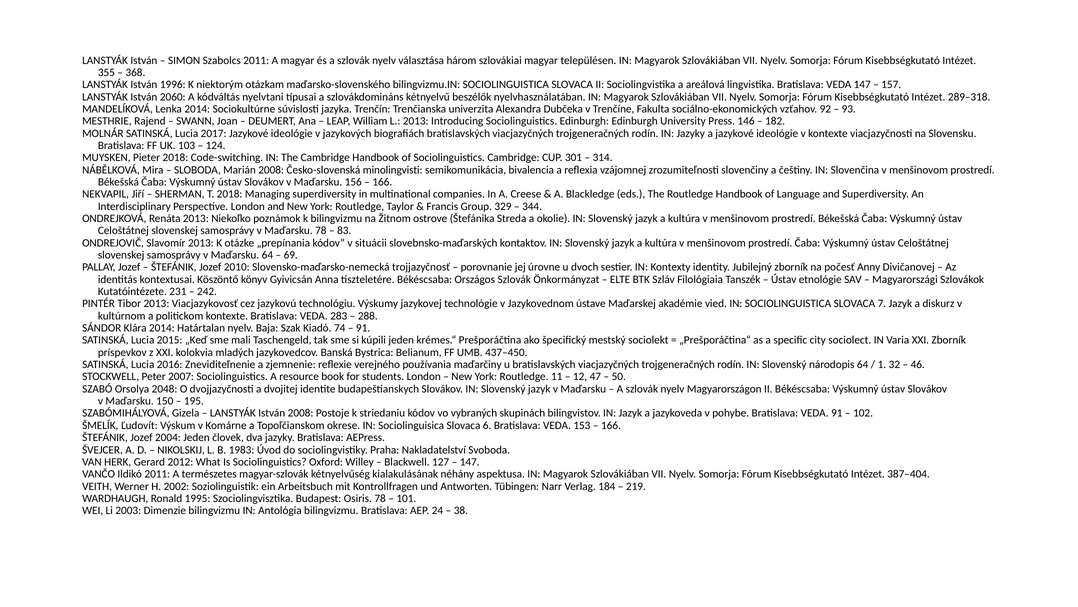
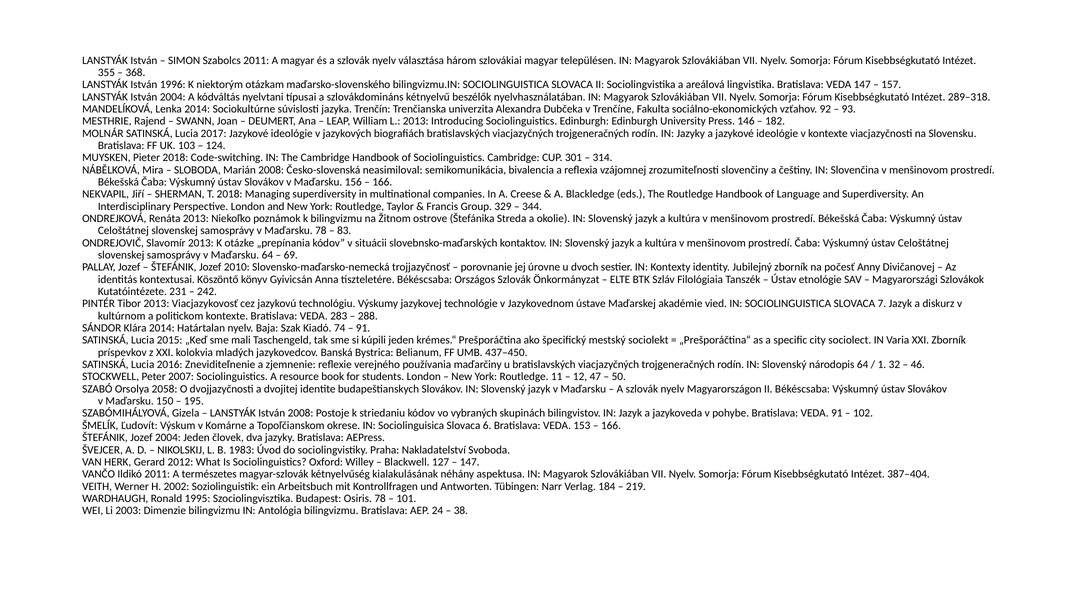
István 2060: 2060 -> 2004 (173, 97)
minolingvisti: minolingvisti -> neasimiloval (393, 170)
2048: 2048 -> 2058 (165, 389)
